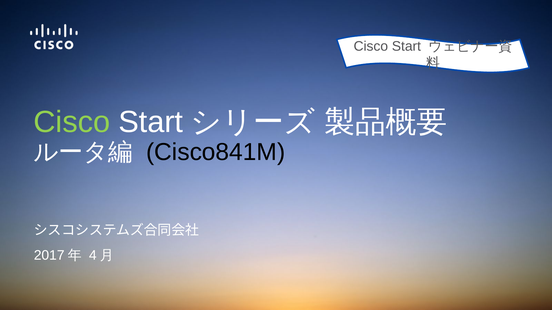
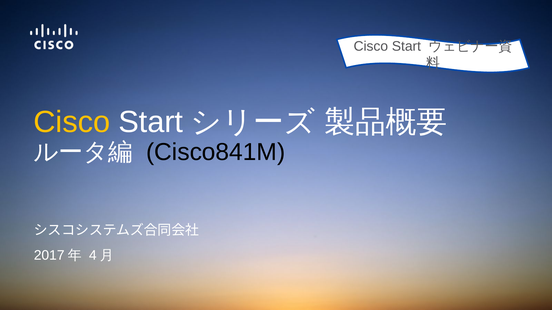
Cisco colour: light green -> yellow (72, 122)
